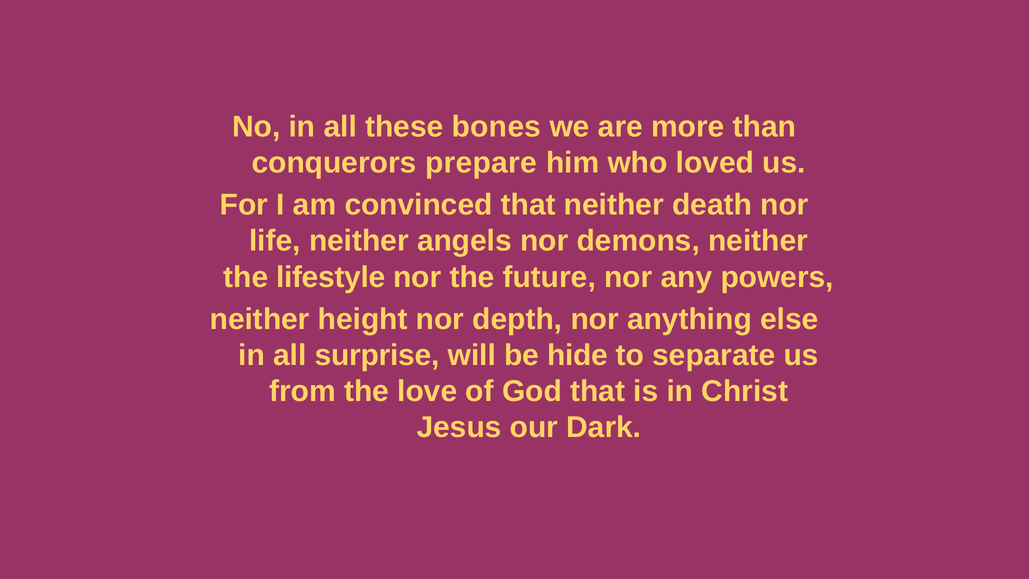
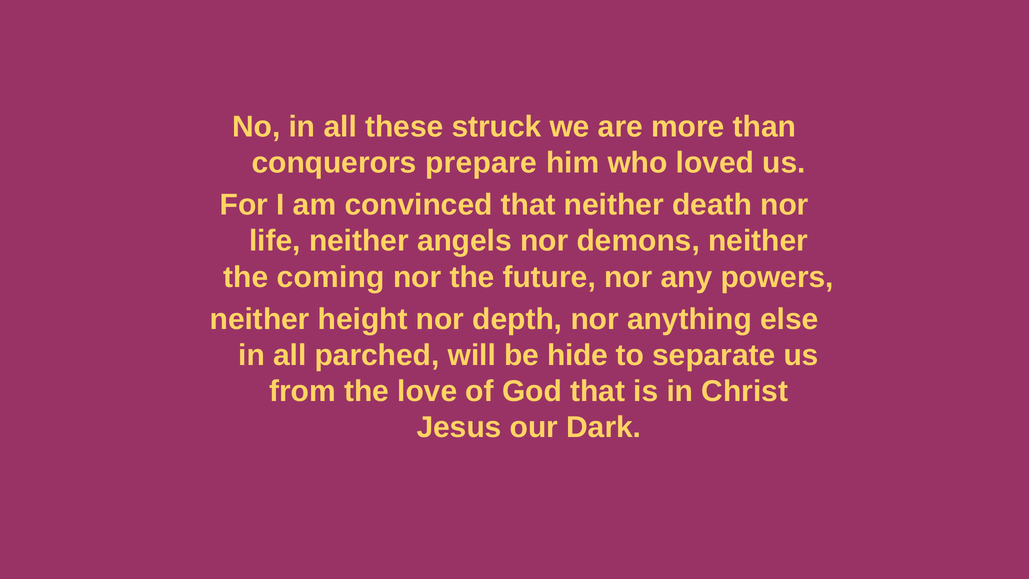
bones: bones -> struck (497, 127)
lifestyle: lifestyle -> coming (331, 277)
surprise: surprise -> parched (377, 355)
